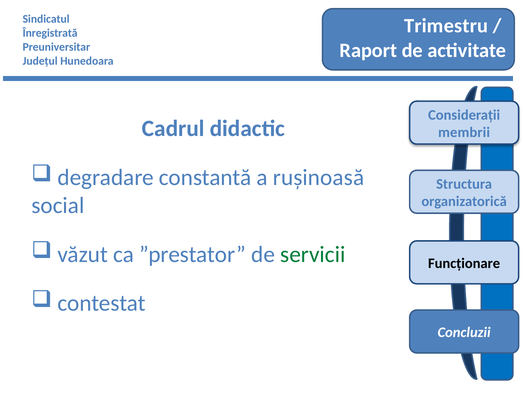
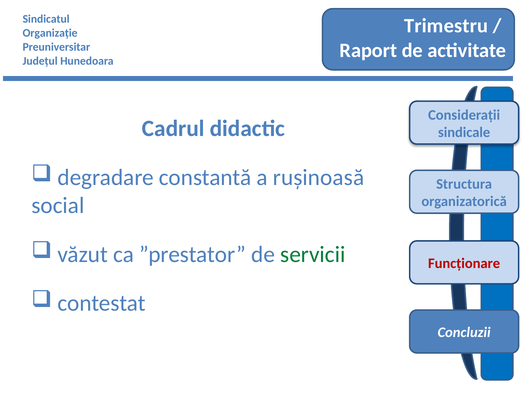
Înregistrată: Înregistrată -> Organizație (50, 33)
membrii: membrii -> sindicale (464, 132)
Funcționare colour: black -> red (464, 263)
